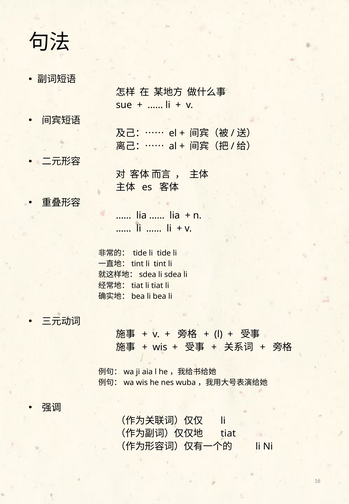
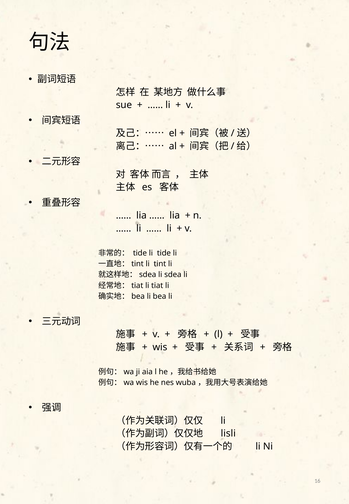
tiat: tiat -> lisli (228, 434)
